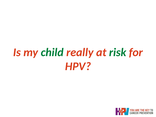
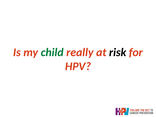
risk colour: green -> black (118, 52)
